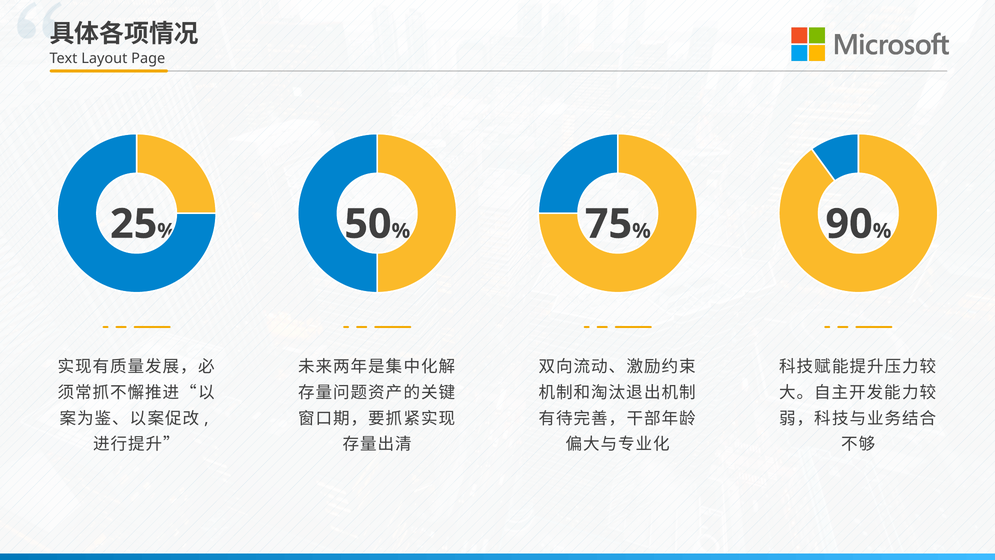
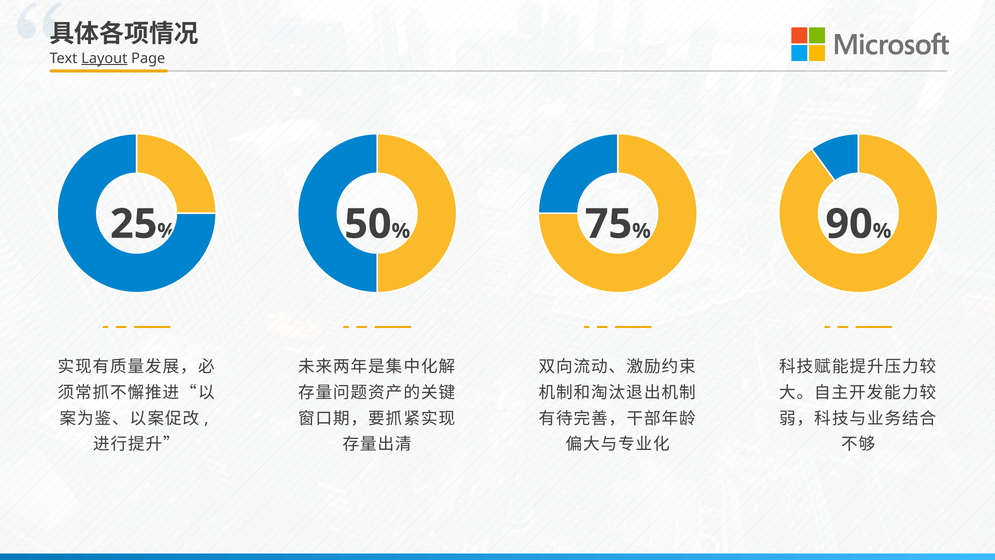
Layout underline: none -> present (104, 58)
